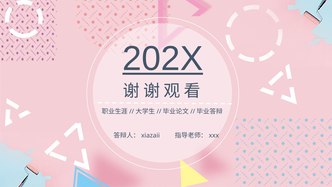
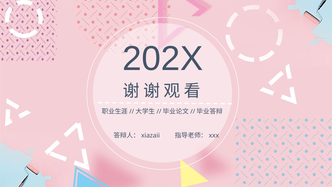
202X underline: present -> none (163, 59)
